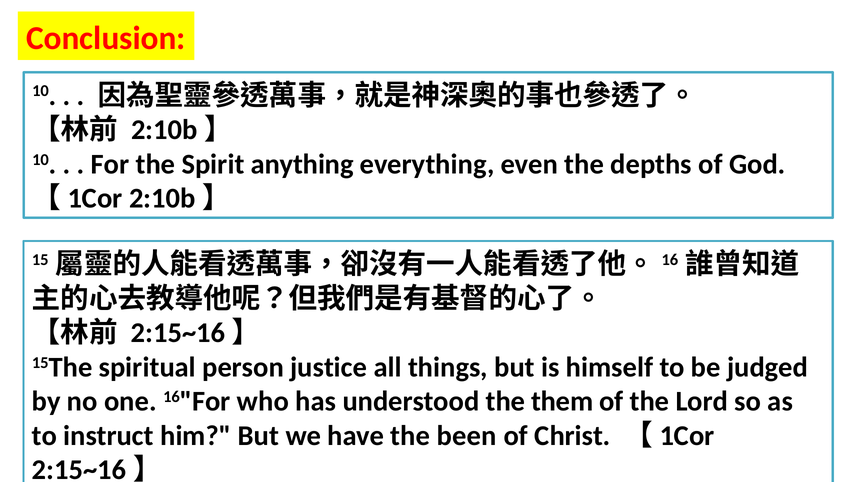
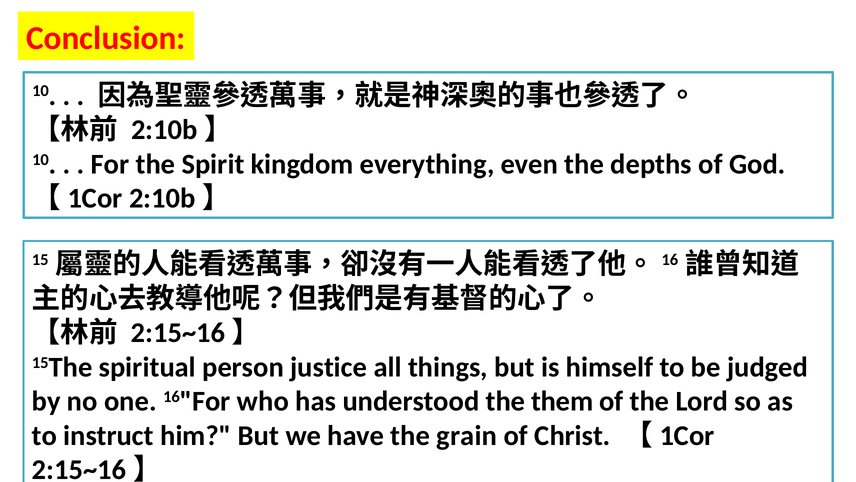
anything: anything -> kingdom (302, 164)
been: been -> grain (467, 435)
